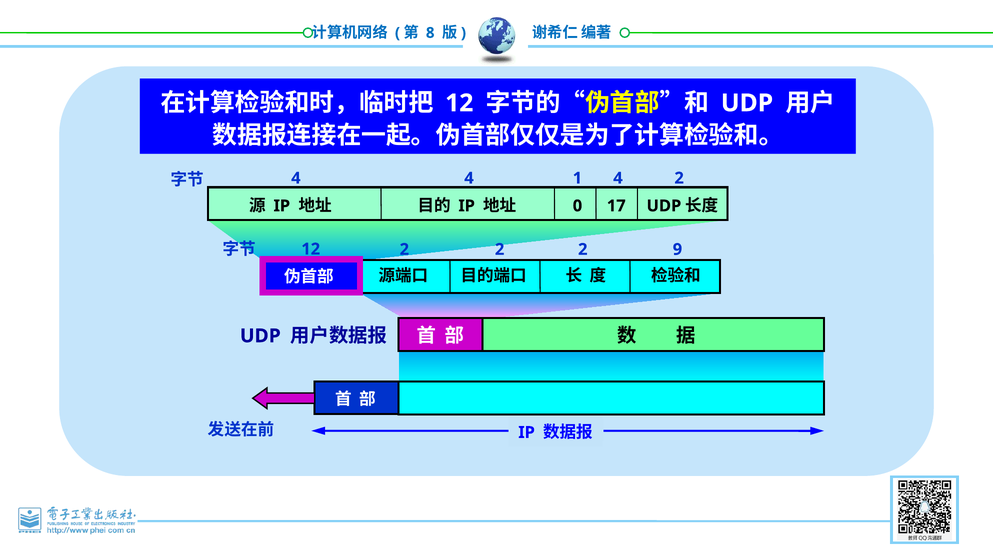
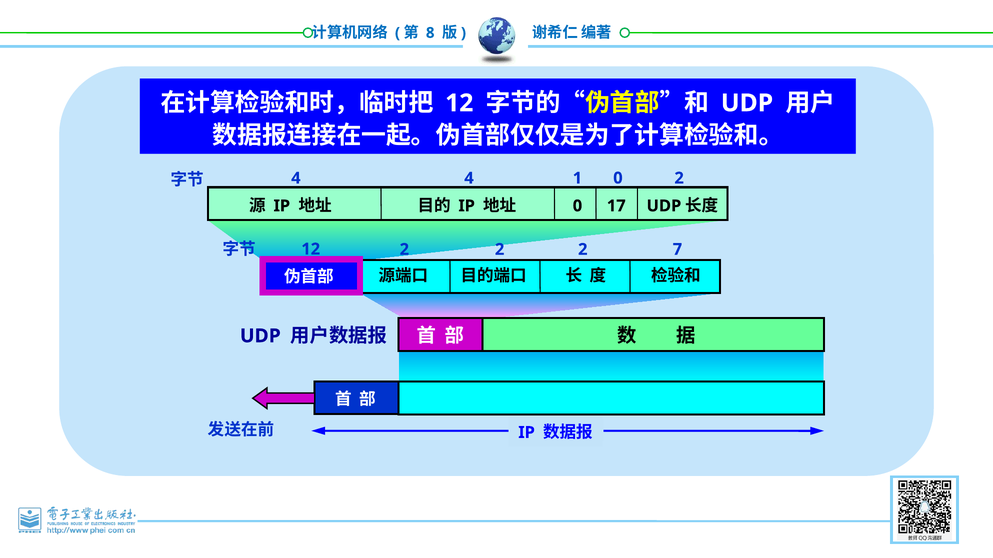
1 4: 4 -> 0 (618, 178)
9: 9 -> 7 (677, 250)
